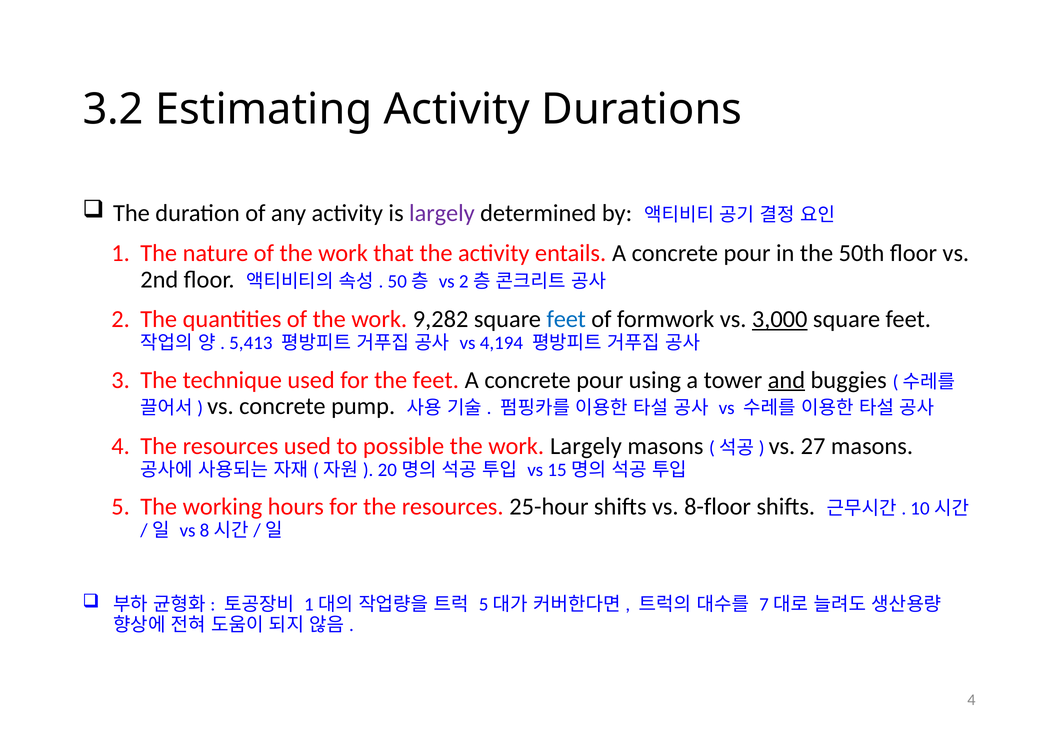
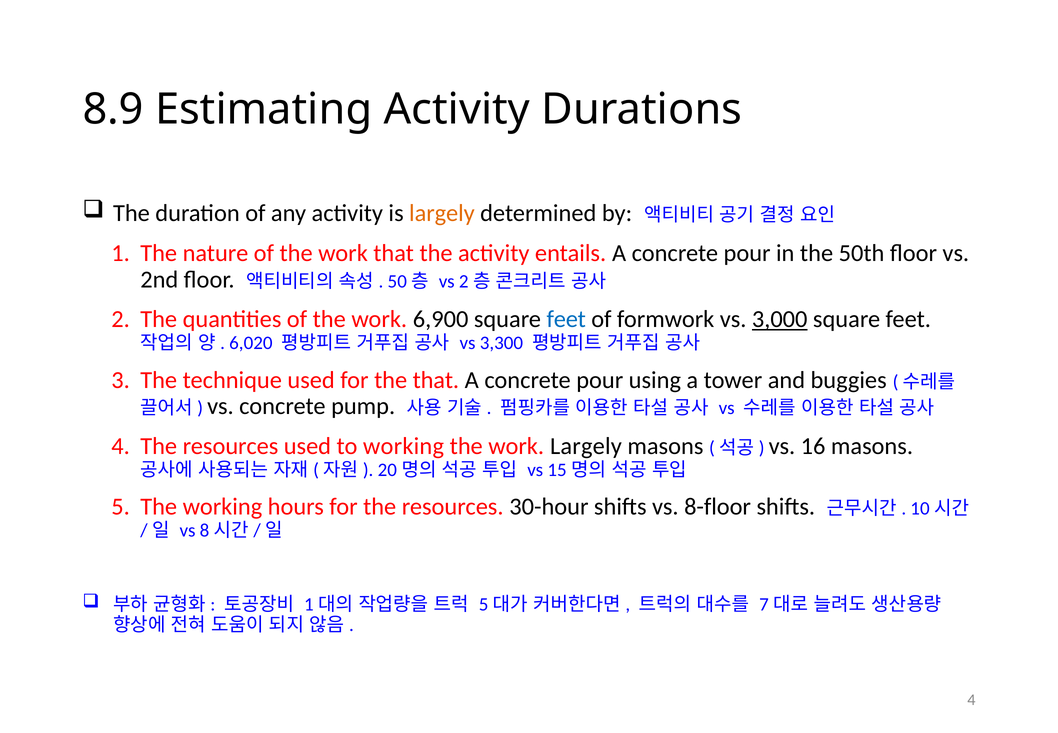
3.2: 3.2 -> 8.9 (113, 109)
largely colour: purple -> orange (442, 213)
9,282: 9,282 -> 6,900 (441, 319)
5,413: 5,413 -> 6,020 (251, 343)
4,194: 4,194 -> 3,300 (501, 343)
the feet: feet -> that (436, 380)
and underline: present -> none (786, 380)
to possible: possible -> working (403, 446)
27: 27 -> 16 (813, 446)
25-hour: 25-hour -> 30-hour (549, 506)
